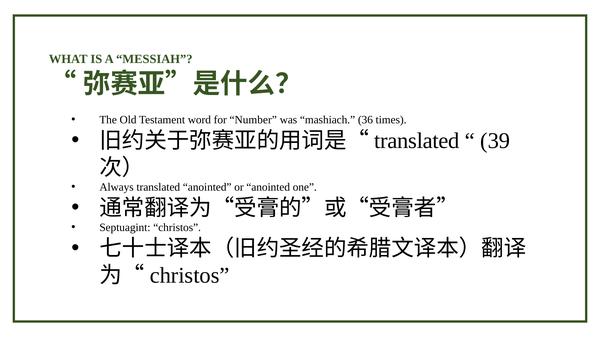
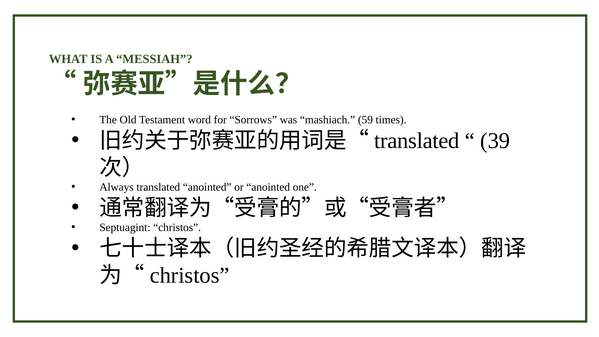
Number: Number -> Sorrows (253, 120)
36: 36 -> 59 (365, 120)
